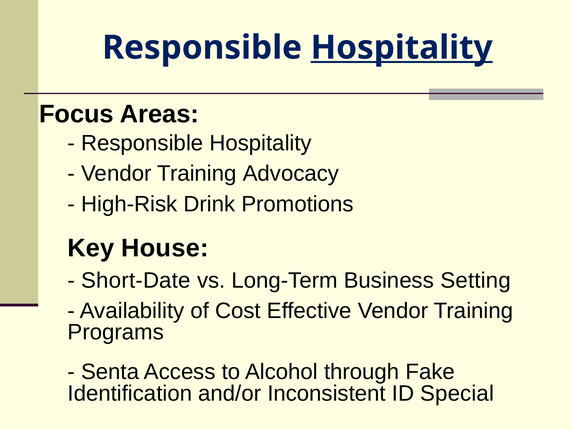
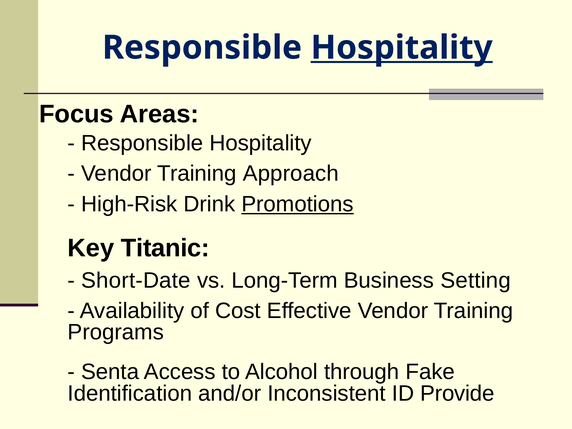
Advocacy: Advocacy -> Approach (291, 174)
Promotions underline: none -> present (298, 204)
House: House -> Titanic (165, 248)
Special: Special -> Provide (457, 393)
